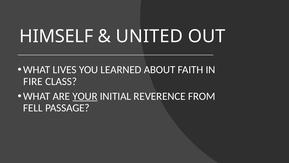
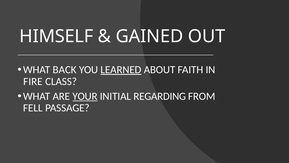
UNITED: UNITED -> GAINED (149, 36)
LIVES: LIVES -> BACK (65, 70)
LEARNED underline: none -> present (121, 70)
REVERENCE: REVERENCE -> REGARDING (160, 96)
